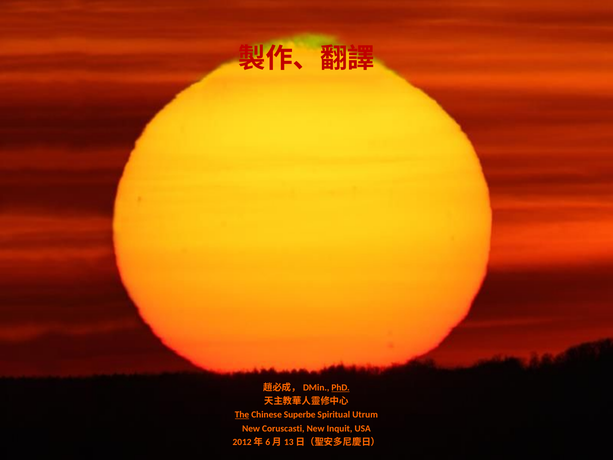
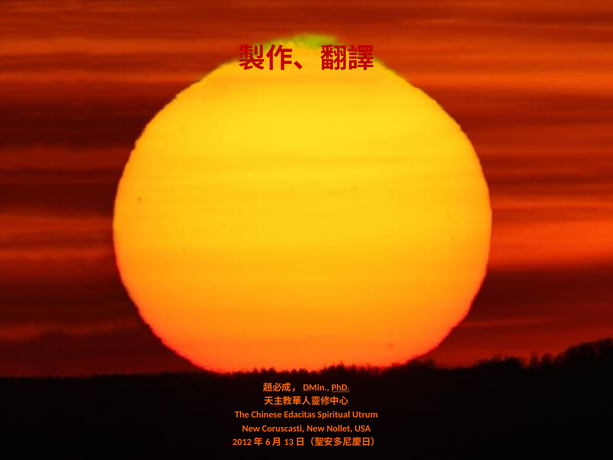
The underline: present -> none (242, 415)
Superbe: Superbe -> Edacitas (300, 415)
Inquit: Inquit -> Nollet (340, 428)
